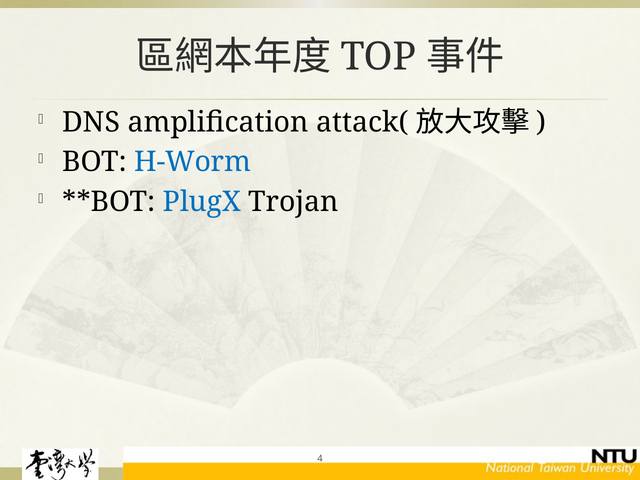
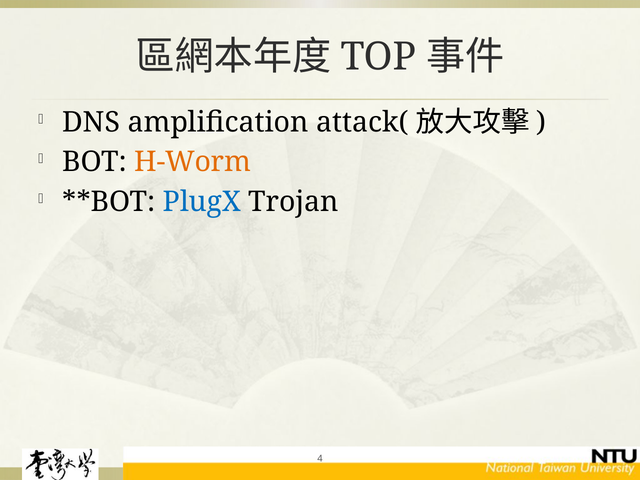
H-Worm colour: blue -> orange (193, 162)
